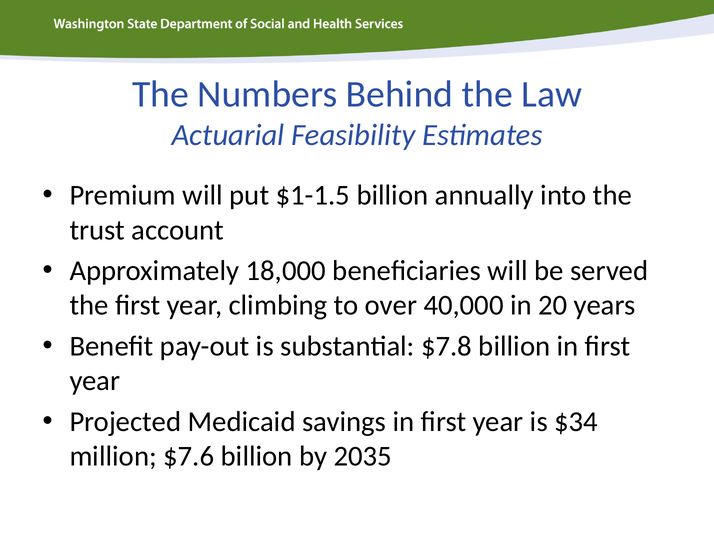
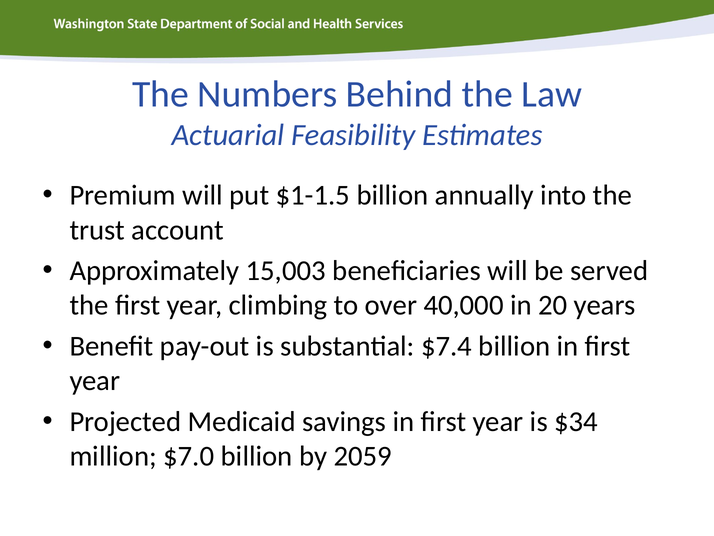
18,000: 18,000 -> 15,003 (286, 271)
$7.8: $7.8 -> $7.4 (447, 346)
$7.6: $7.6 -> $7.0 (189, 456)
2035: 2035 -> 2059 (363, 456)
